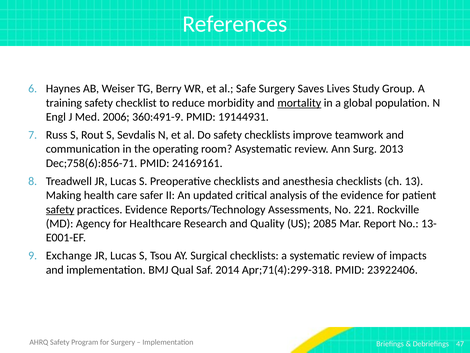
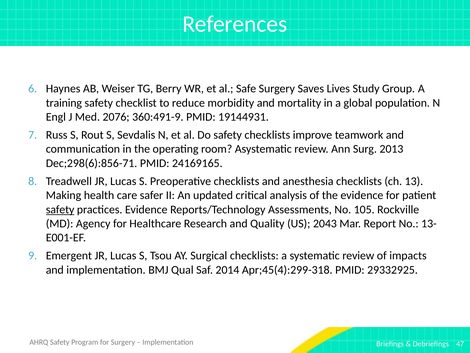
mortality underline: present -> none (299, 103)
2006: 2006 -> 2076 (116, 117)
Dec;758(6):856-71: Dec;758(6):856-71 -> Dec;298(6):856-71 (92, 163)
24169161: 24169161 -> 24169165 (197, 163)
221: 221 -> 105 (364, 209)
2085: 2085 -> 2043 (325, 223)
Exchange: Exchange -> Emergent (69, 255)
Apr;71(4):299-318: Apr;71(4):299-318 -> Apr;45(4):299-318 (287, 270)
23922406: 23922406 -> 29332925 (393, 270)
